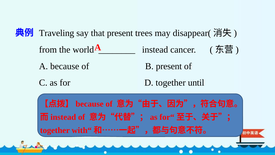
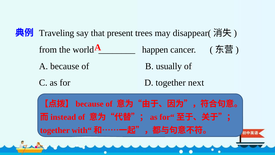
instead: instead -> happen (155, 50)
B present: present -> usually (169, 66)
until: until -> next (196, 83)
